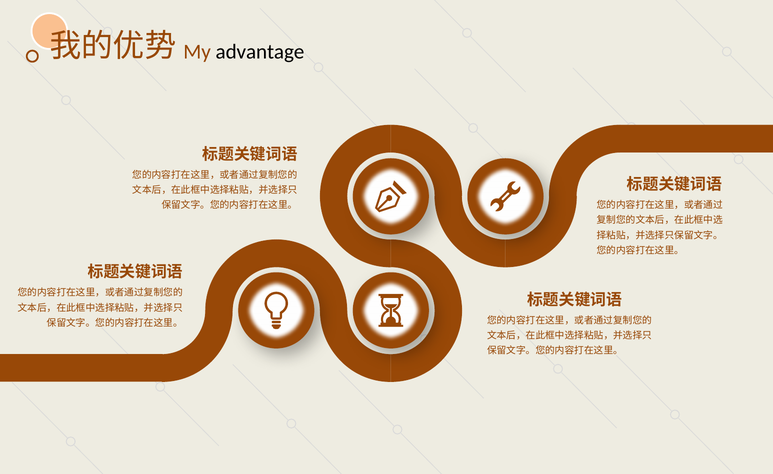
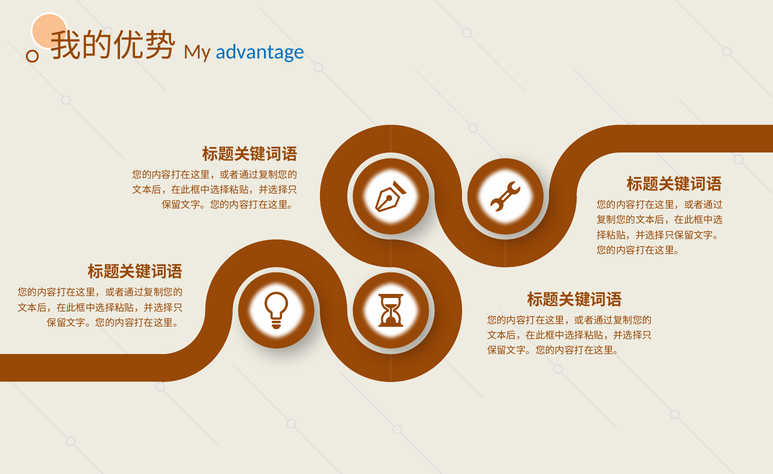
advantage colour: black -> blue (260, 52)
